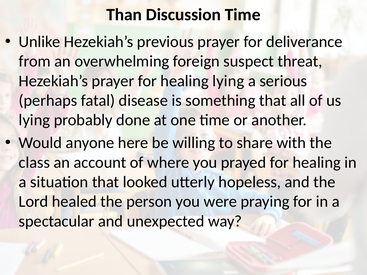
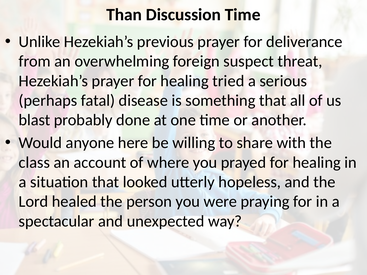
healing lying: lying -> tried (228, 81)
lying: lying -> blast (34, 120)
